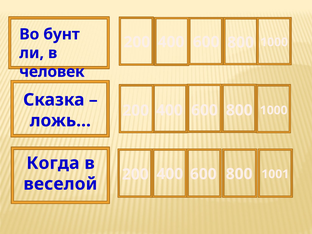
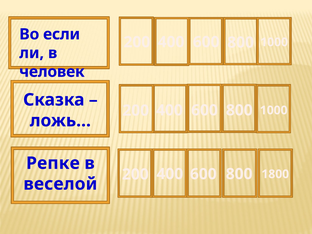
бунт: бунт -> если (62, 34)
Когда: Когда -> Репке (53, 163)
1001: 1001 -> 1800 (275, 174)
